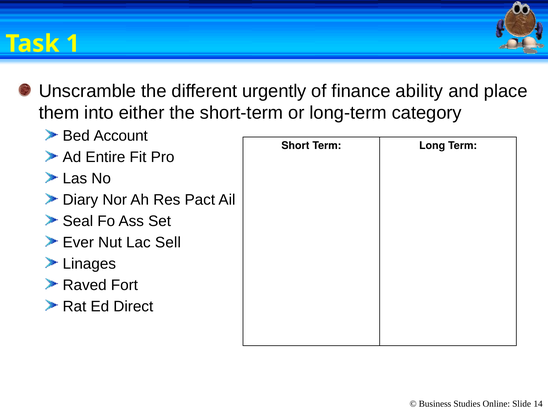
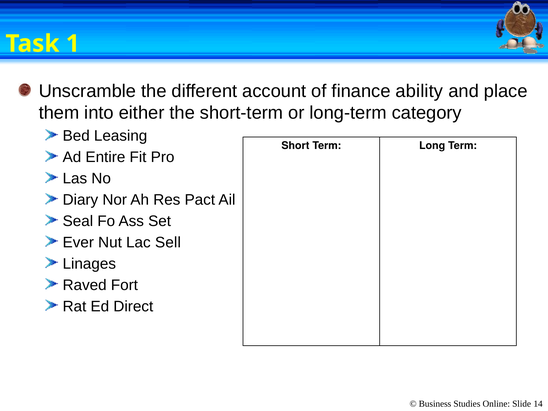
urgently: urgently -> account (274, 91)
Account: Account -> Leasing (121, 136)
